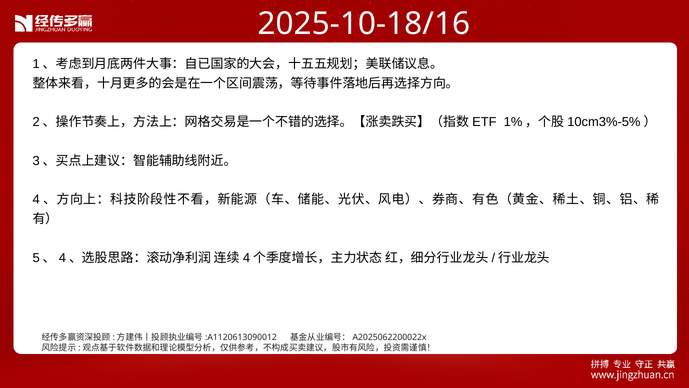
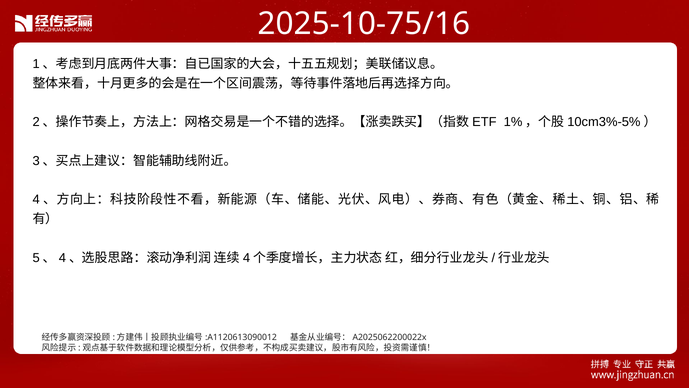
2025-10-18/16: 2025-10-18/16 -> 2025-10-75/16 (364, 24)
